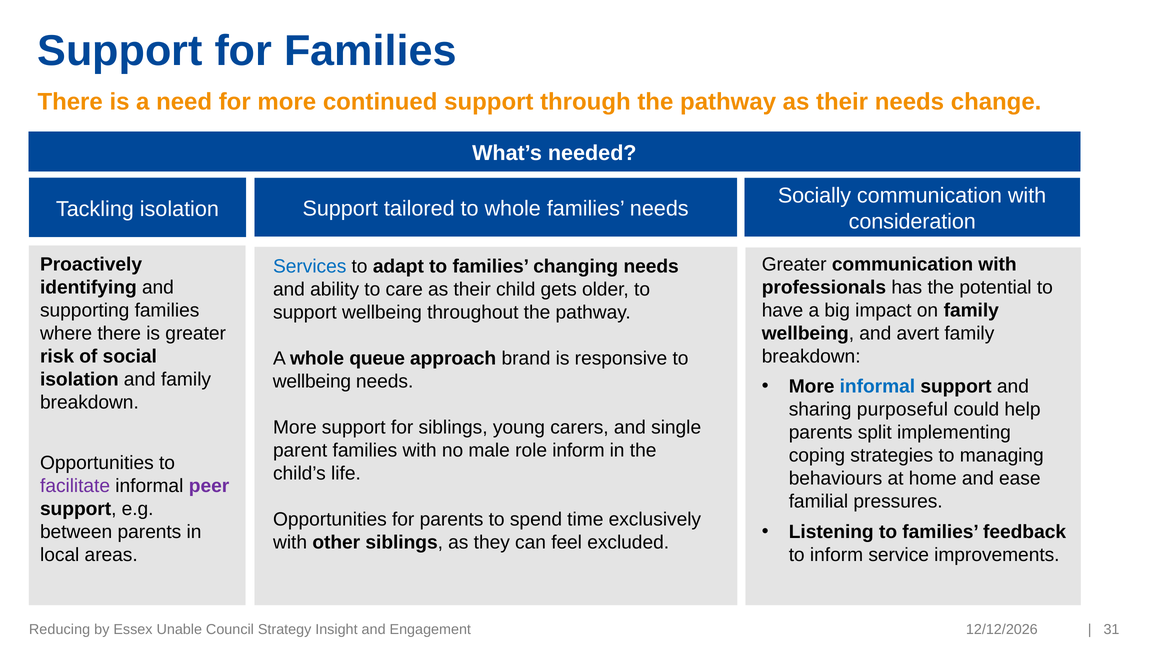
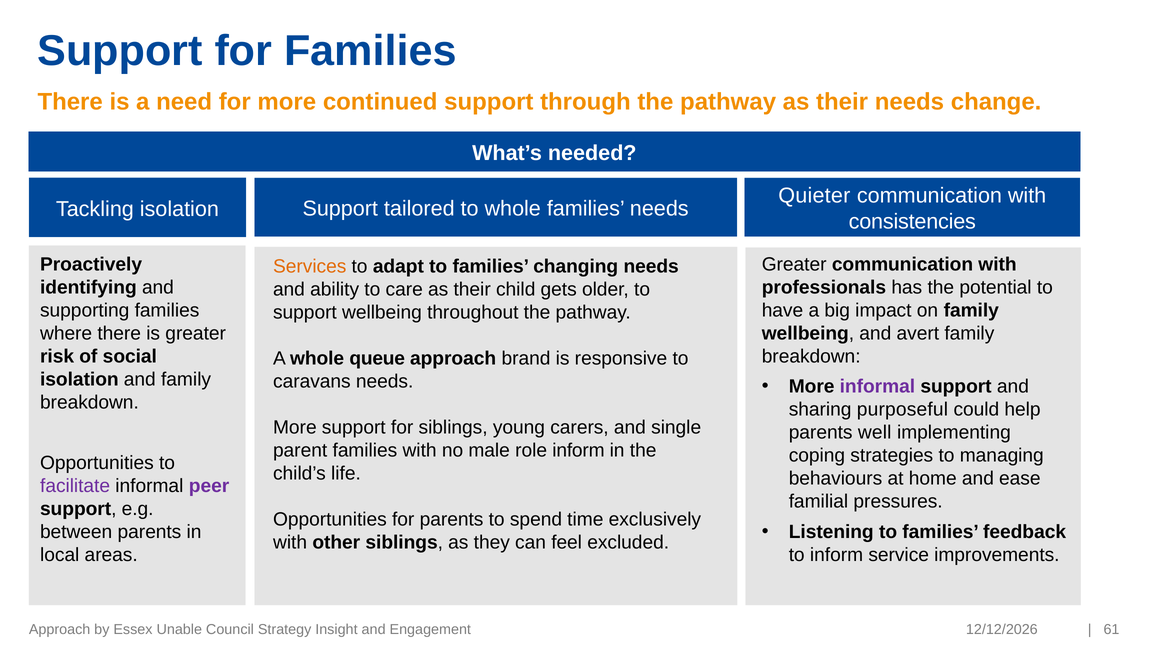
Socially: Socially -> Quieter (814, 196)
consideration: consideration -> consistencies (912, 222)
Services colour: blue -> orange (310, 267)
wellbeing: wellbeing -> caravans (312, 382)
informal colour: blue -> purple (877, 387)
split: split -> well (875, 433)
Reducing: Reducing -> Approach (60, 630)
31: 31 -> 61 (1111, 630)
